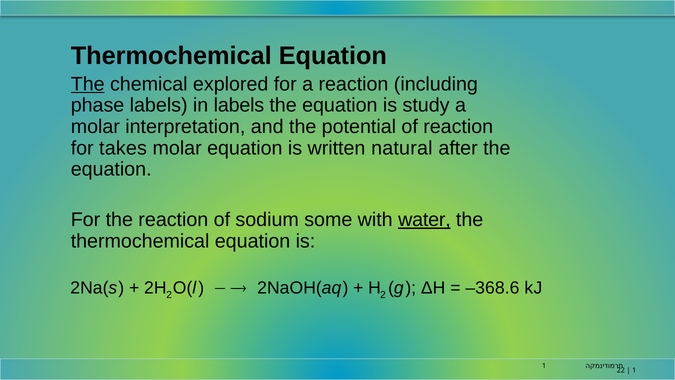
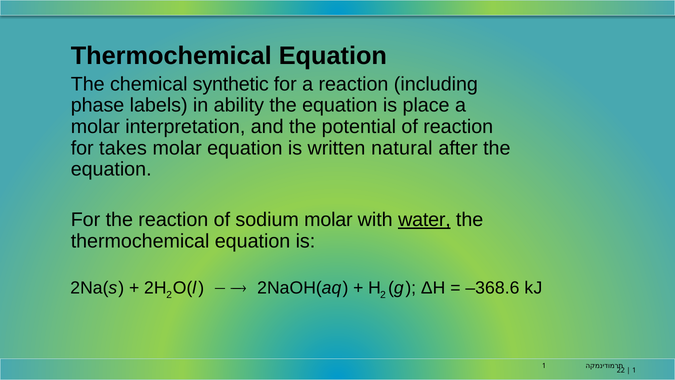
The underline: present -> none (88, 84)
explored: explored -> synthetic (231, 84)
in labels: labels -> ability (239, 105)
study: study -> place (426, 105)
sodium some: some -> molar (328, 220)
